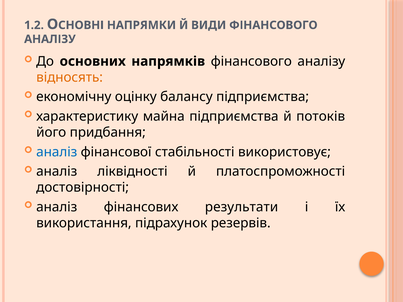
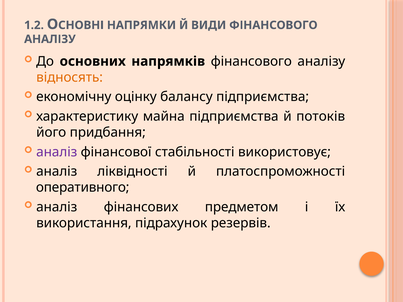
аналіз colour: blue -> purple (57, 152)
достовірності: достовірності -> оперативного (83, 188)
результати: результати -> предметом (242, 207)
